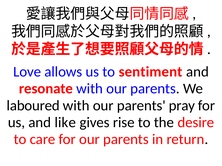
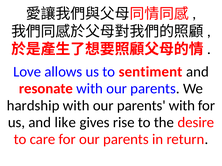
laboured: laboured -> hardship (33, 106)
parents pray: pray -> with (182, 106)
